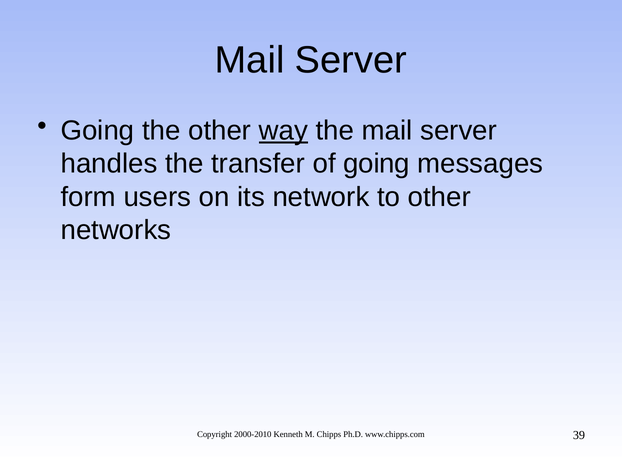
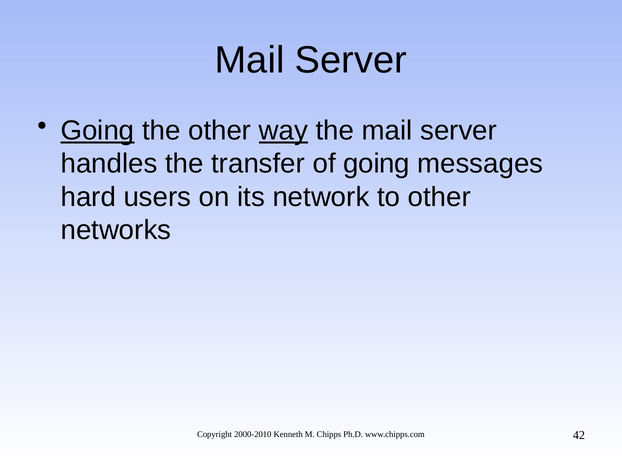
Going underline: none -> present (98, 130)
form: form -> hard (88, 197)
39: 39 -> 42 (579, 435)
